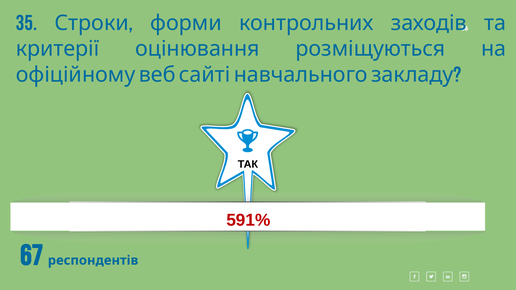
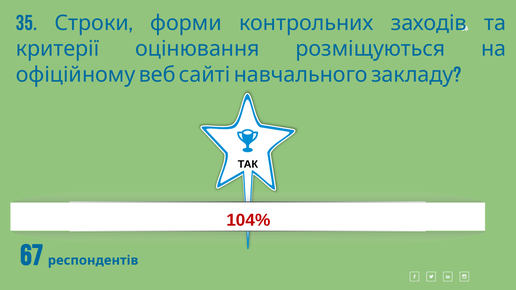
591%: 591% -> 104% (248, 220)
